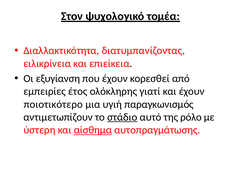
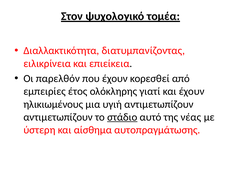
εξυγίανση: εξυγίανση -> παρελθόν (58, 78)
ποιοτικότερο: ποιοτικότερο -> ηλικιωμένους (53, 104)
υγιή παραγκωνισμός: παραγκωνισμός -> αντιμετωπίζουν (159, 104)
ρόλο: ρόλο -> νέας (191, 117)
αίσθημα underline: present -> none (93, 130)
